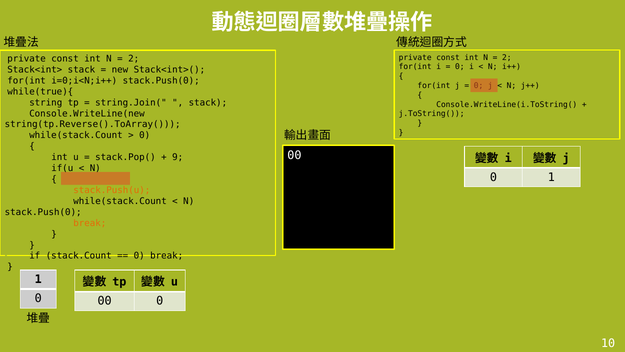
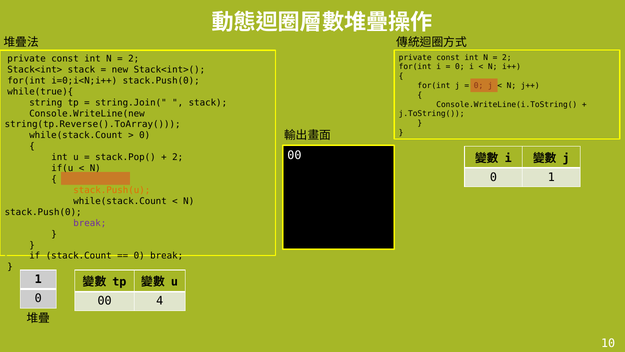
9: 9 -> 2 (178, 157)
break colour: orange -> purple (90, 223)
00 0: 0 -> 4 (160, 301)
